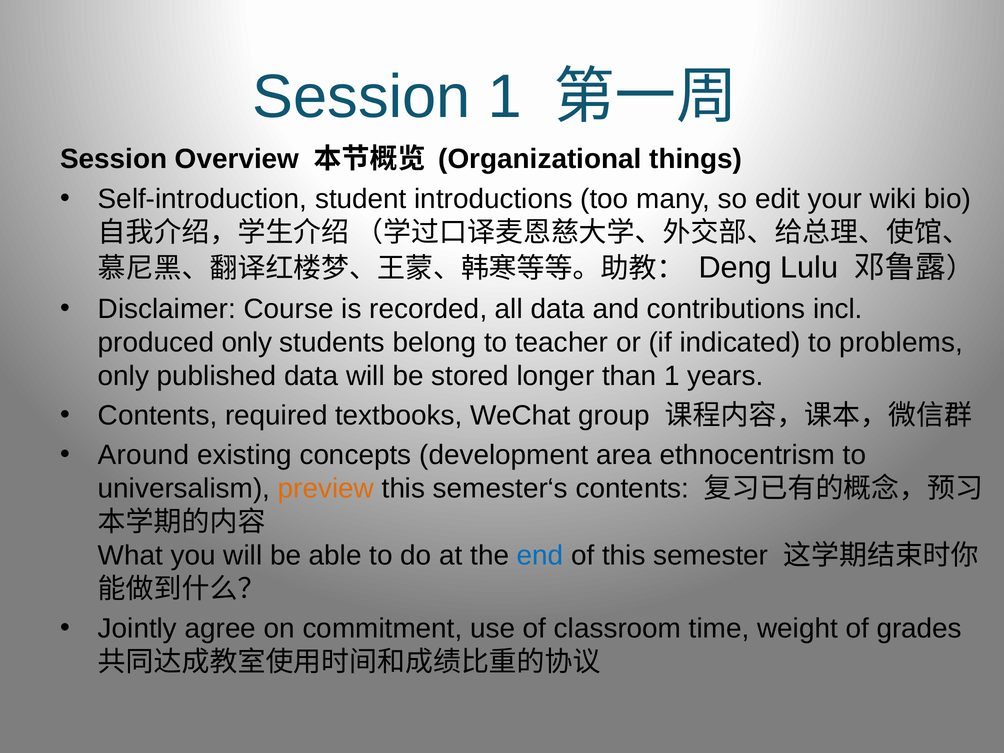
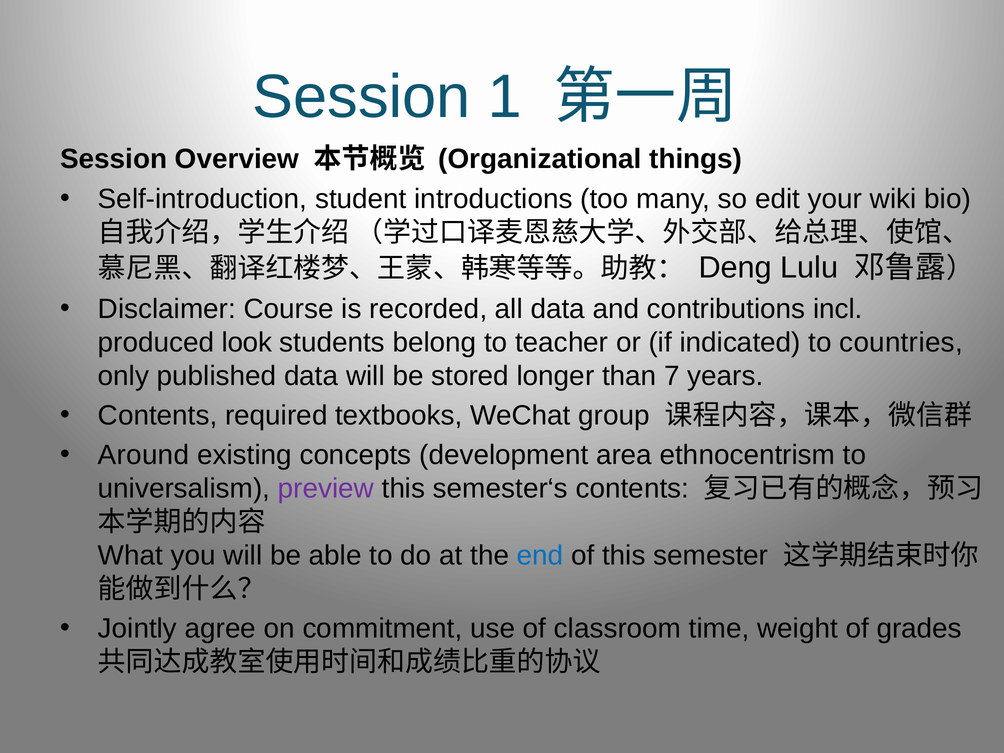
produced only: only -> look (247, 342)
problems: problems -> countries (901, 342)
than 1: 1 -> 7 (672, 376)
preview colour: orange -> purple (326, 489)
